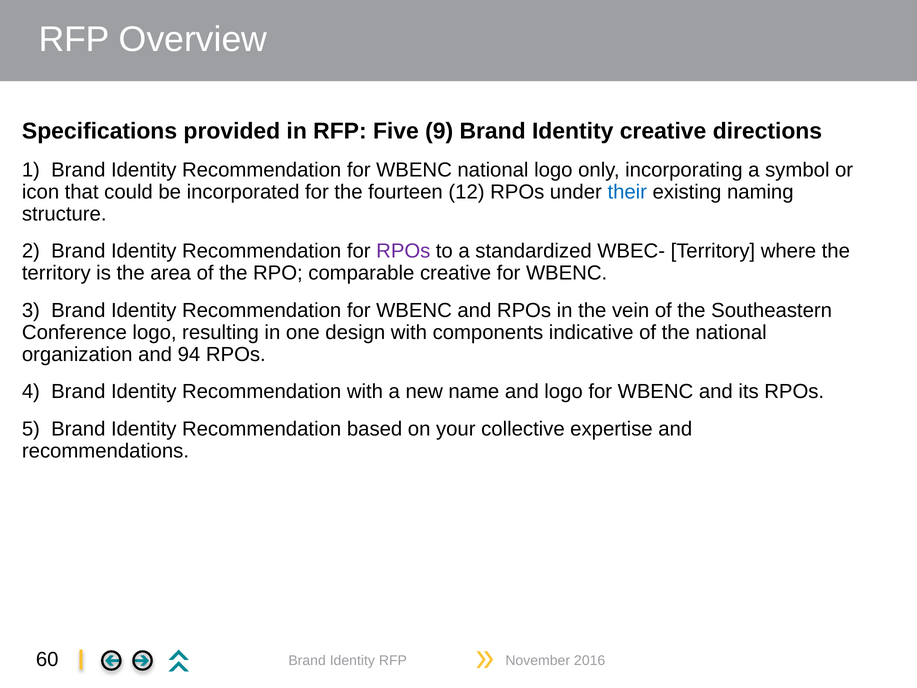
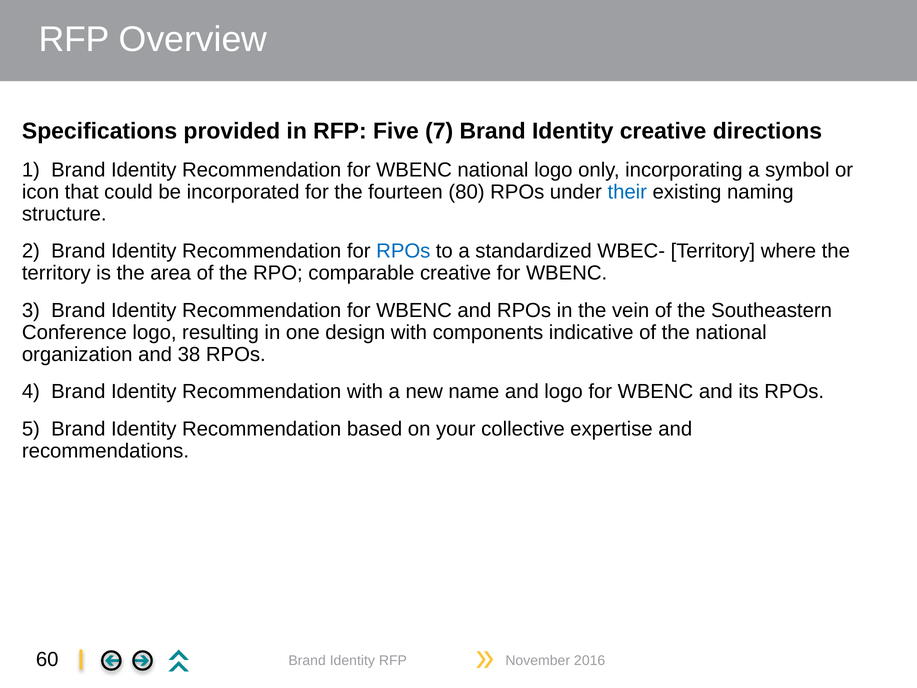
9: 9 -> 7 (439, 131)
12: 12 -> 80 (467, 192)
RPOs colour: purple -> blue (403, 251)
94: 94 -> 38 (189, 354)
